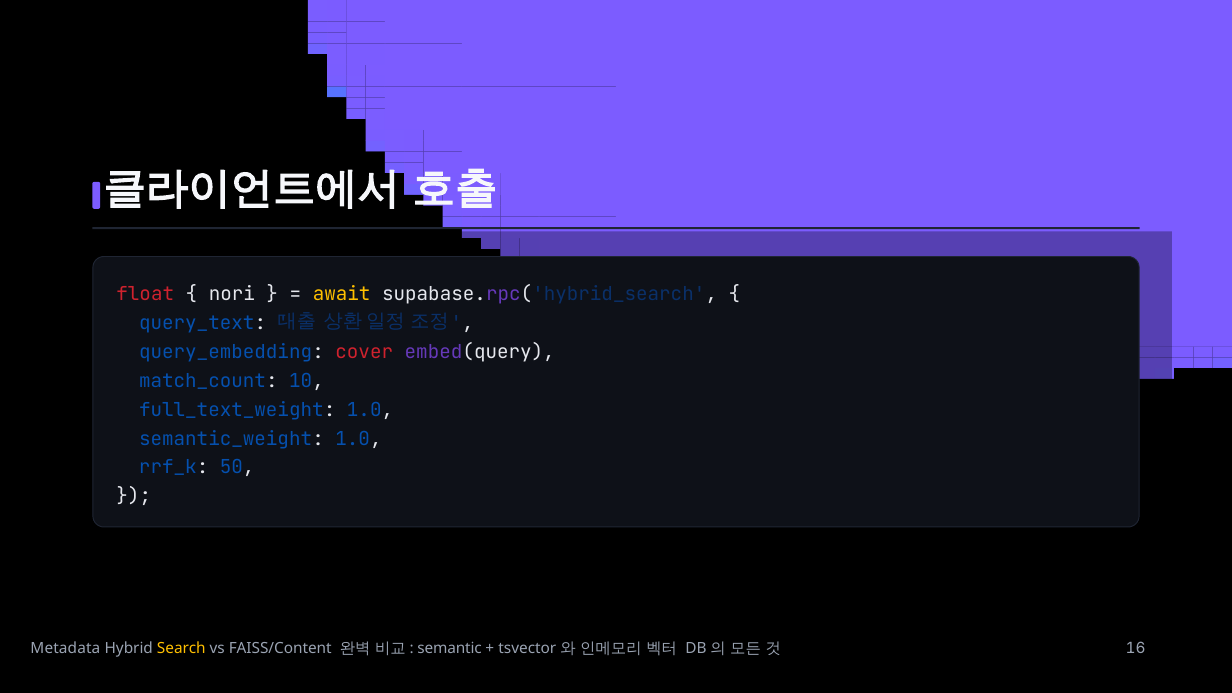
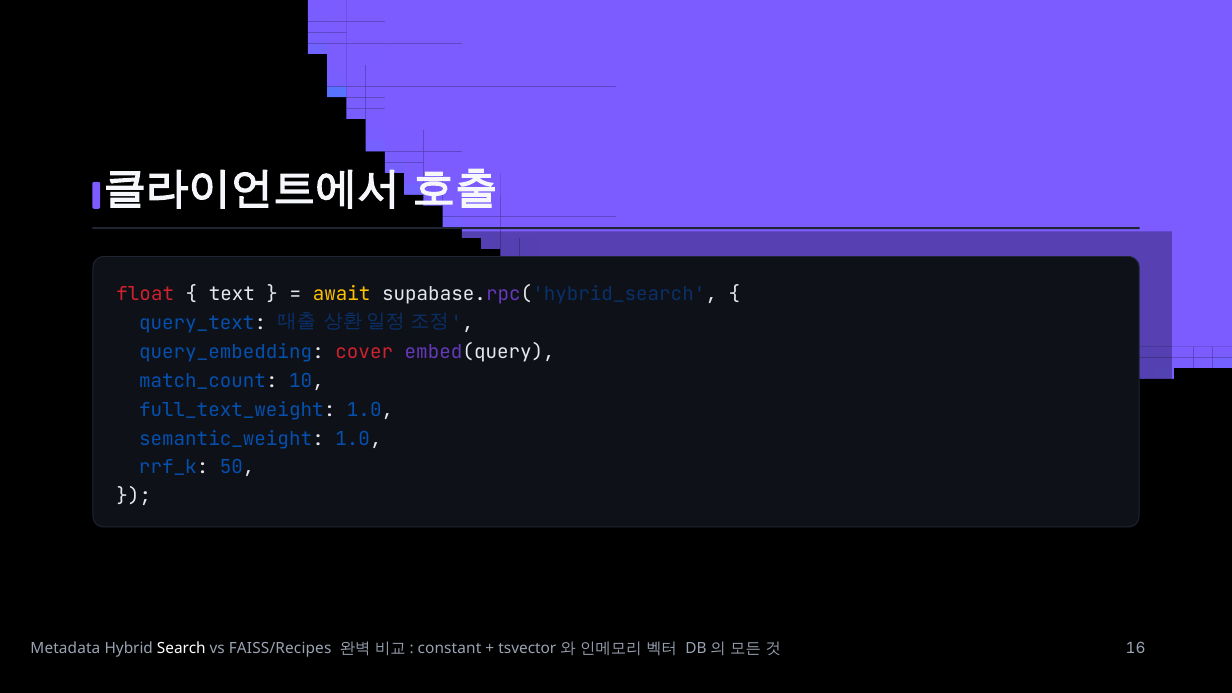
nori: nori -> text (232, 294)
Search colour: yellow -> white (181, 648)
FAISS/Content: FAISS/Content -> FAISS/Recipes (280, 648)
semantic: semantic -> constant (449, 648)
